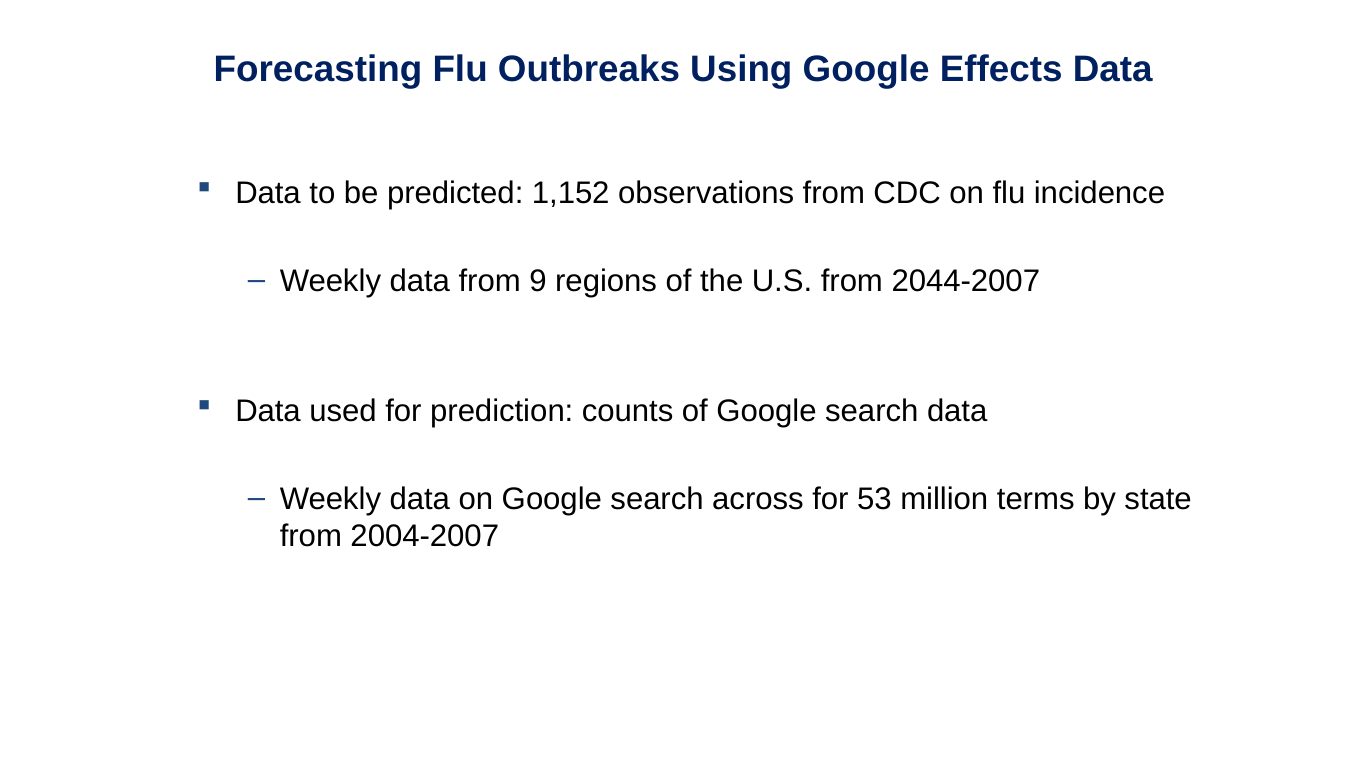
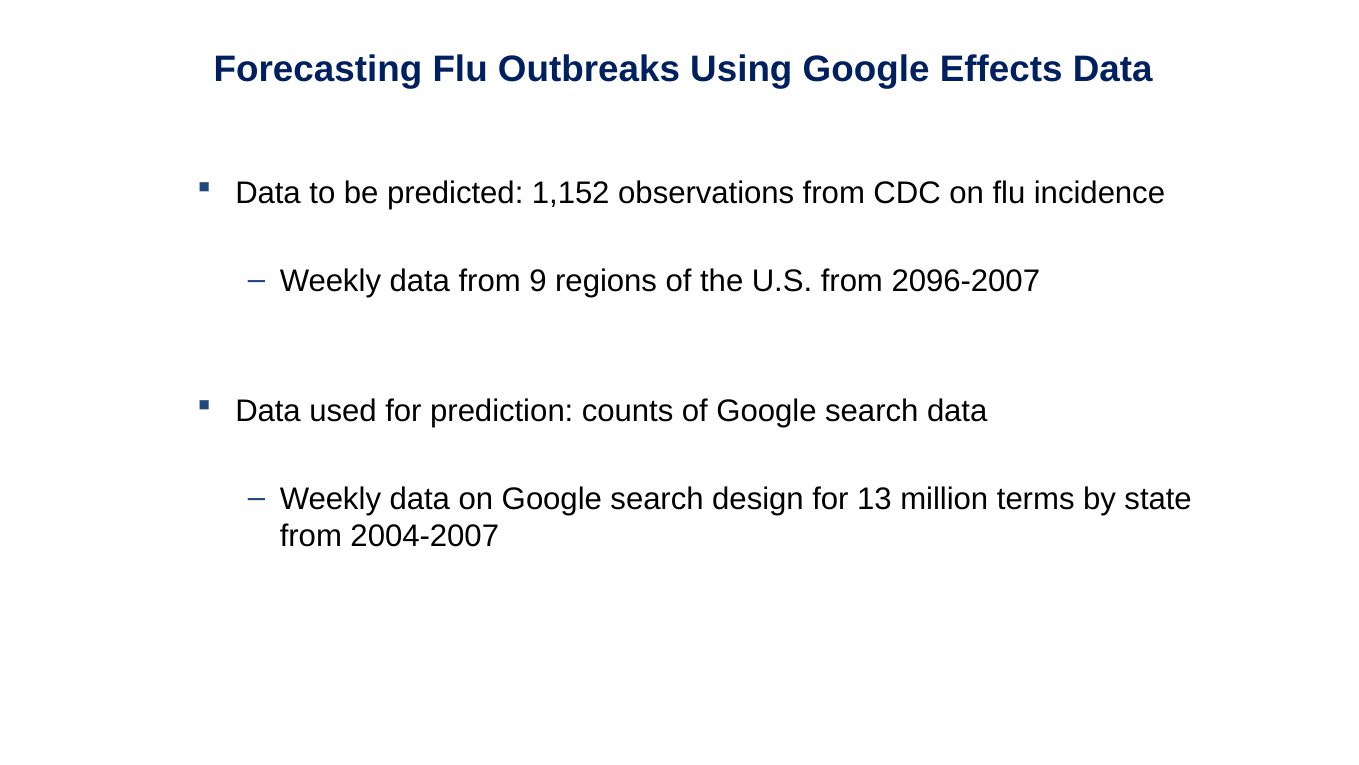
2044-2007: 2044-2007 -> 2096-2007 (966, 281)
across: across -> design (758, 498)
53: 53 -> 13 (874, 498)
